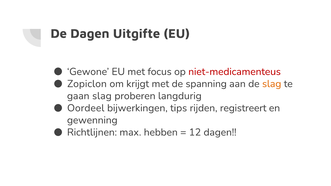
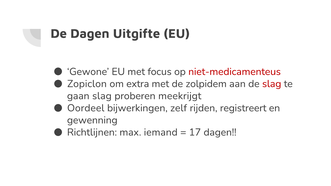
krijgt: krijgt -> extra (138, 84)
spanning: spanning -> zolpidem (206, 84)
slag colour: orange -> red (272, 84)
langdurig: langdurig -> meekrijgt (180, 96)
tips: tips -> zelf (179, 108)
hebben: hebben -> iemand (161, 132)
12: 12 -> 17 (195, 132)
